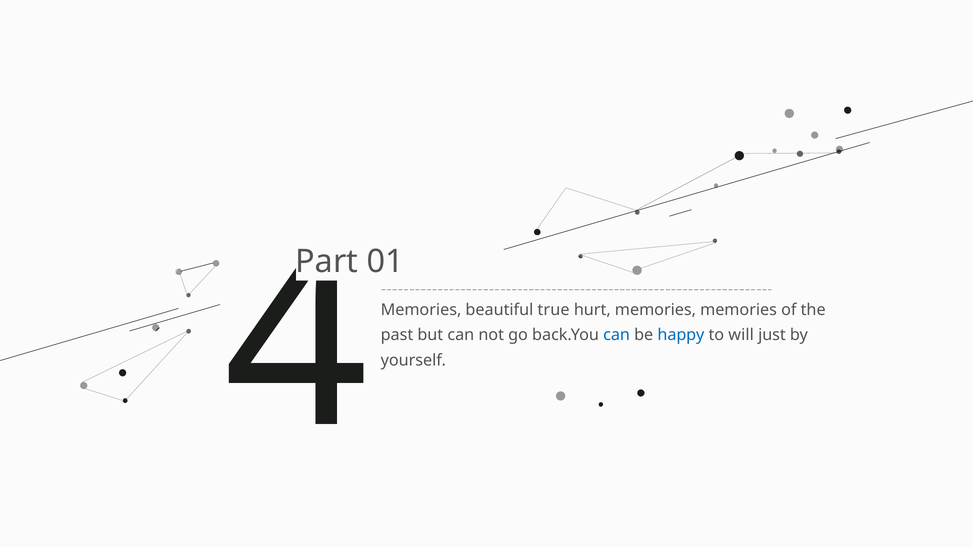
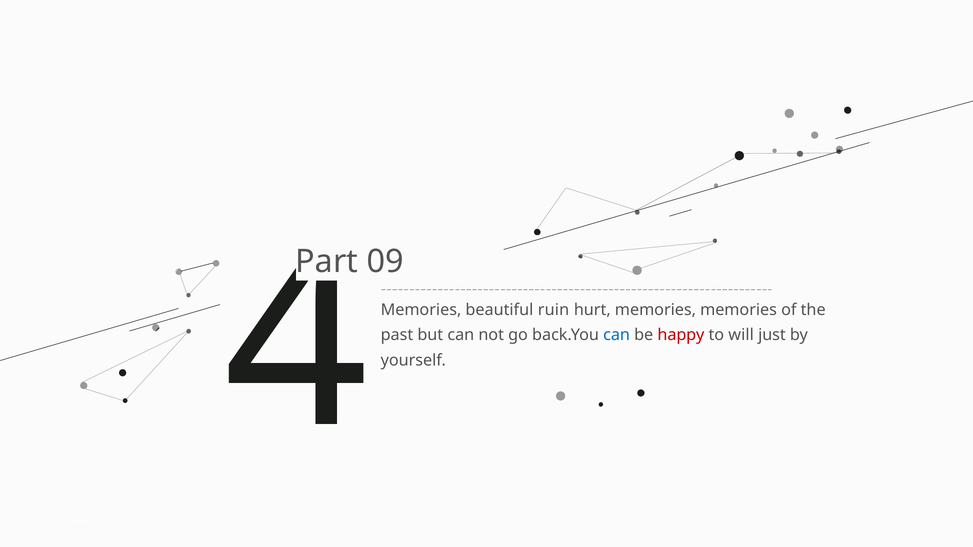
01: 01 -> 09 (385, 262)
true: true -> ruin (554, 310)
happy colour: blue -> red (681, 335)
